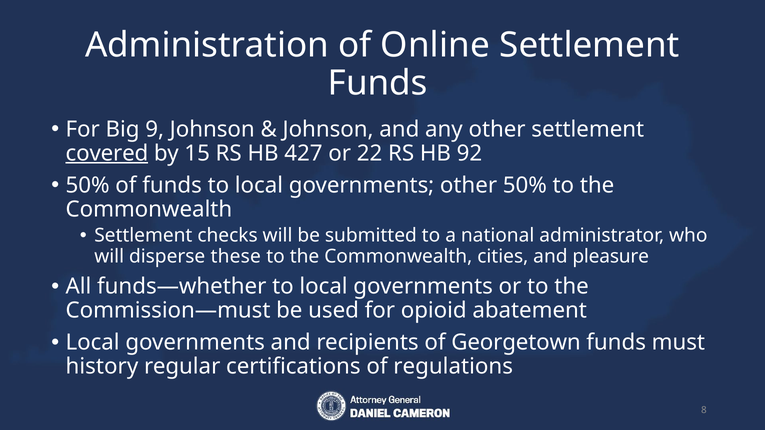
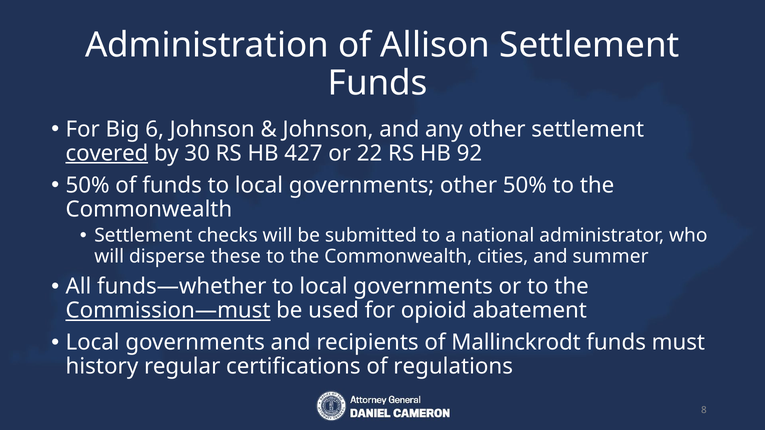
Online: Online -> Allison (435, 45)
9: 9 -> 6 (155, 129)
15: 15 -> 30 (197, 153)
pleasure: pleasure -> summer (611, 256)
Commission—must underline: none -> present (168, 311)
Georgetown: Georgetown -> Mallinckrodt (516, 343)
